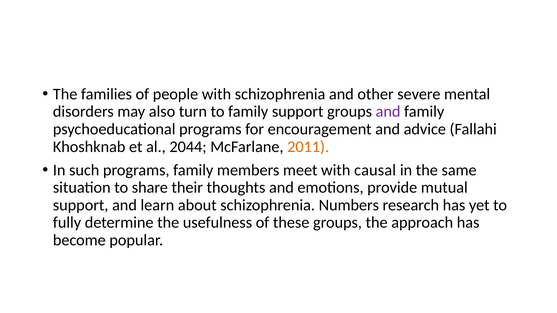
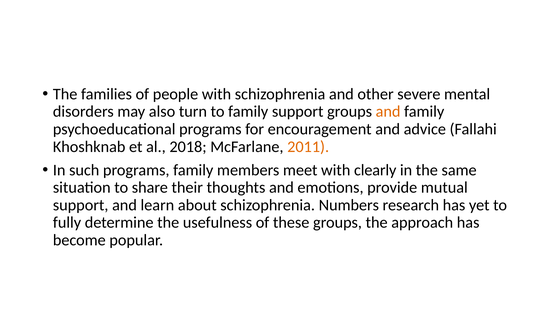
and colour: purple -> orange (388, 112)
2044: 2044 -> 2018 (188, 147)
causal: causal -> clearly (375, 170)
